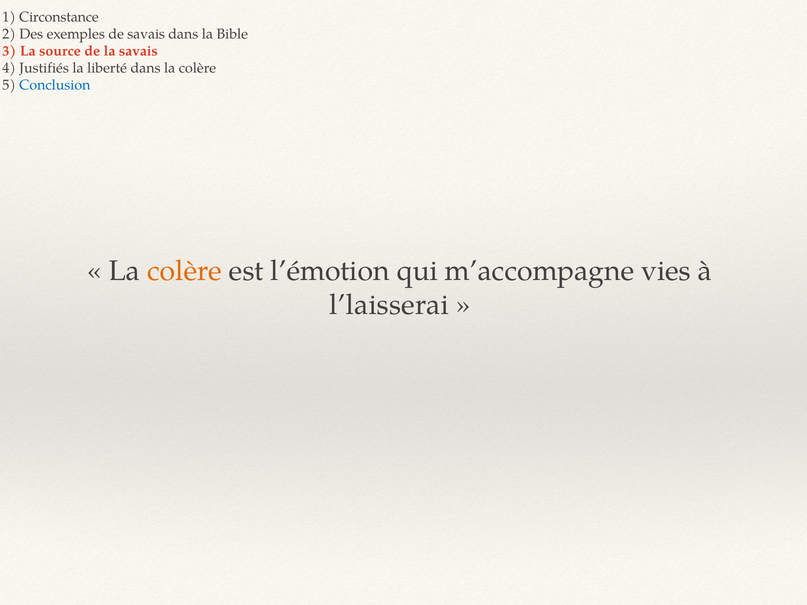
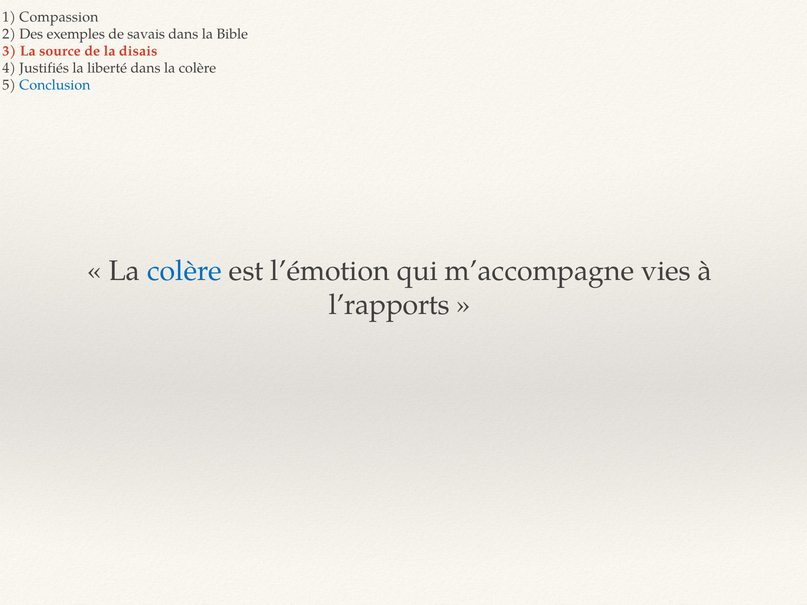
Circonstance: Circonstance -> Compassion (59, 17)
la savais: savais -> disais (138, 51)
colère colour: orange -> blue (185, 271)
l’laisserai: l’laisserai -> l’rapports (389, 305)
